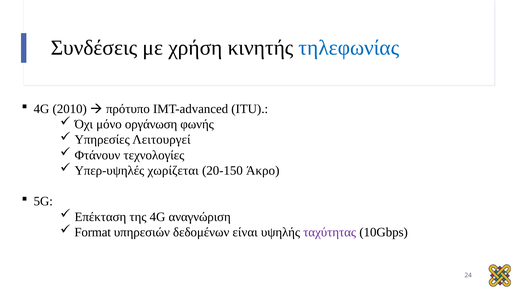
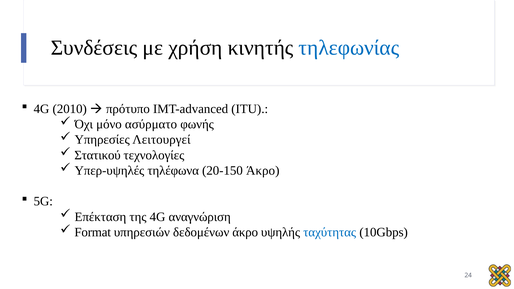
οργάνωση: οργάνωση -> ασύρματο (151, 124)
Φτάνουν: Φτάνουν -> Στατικού (98, 155)
χωρίζεται: χωρίζεται -> τηλέφωνα (173, 171)
δεδομένων είναι: είναι -> άκρο (245, 232)
ταχύτητας colour: purple -> blue (330, 232)
